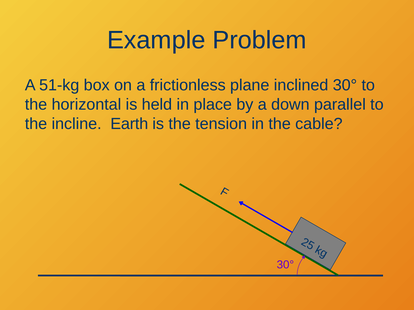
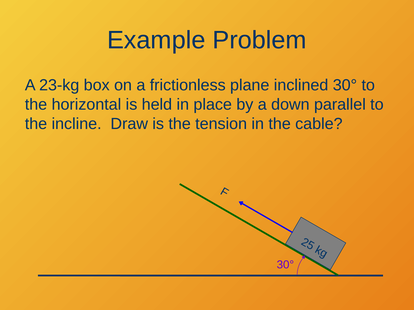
51-kg: 51-kg -> 23-kg (59, 85)
Earth: Earth -> Draw (129, 124)
